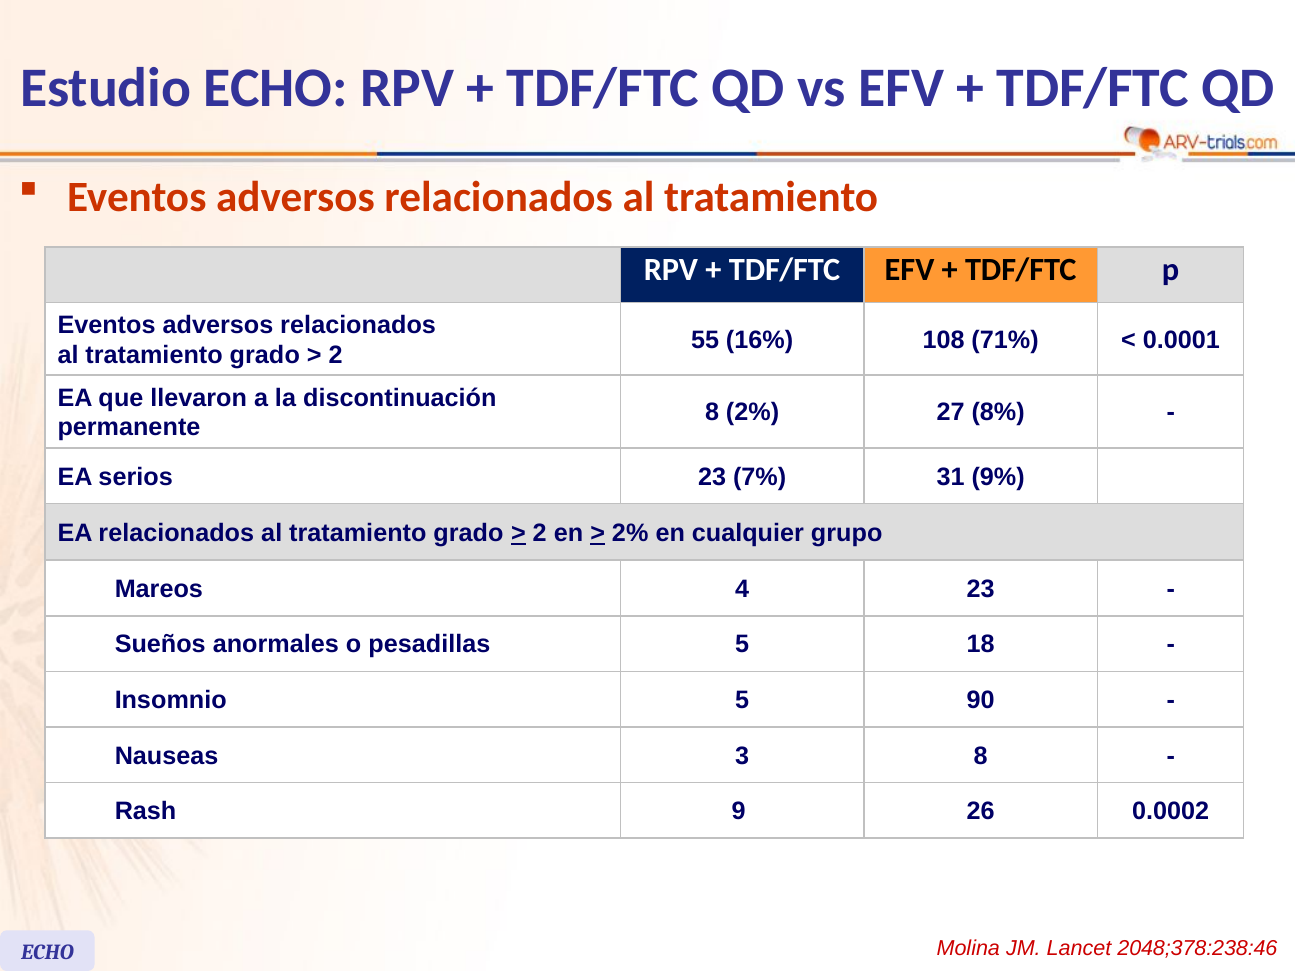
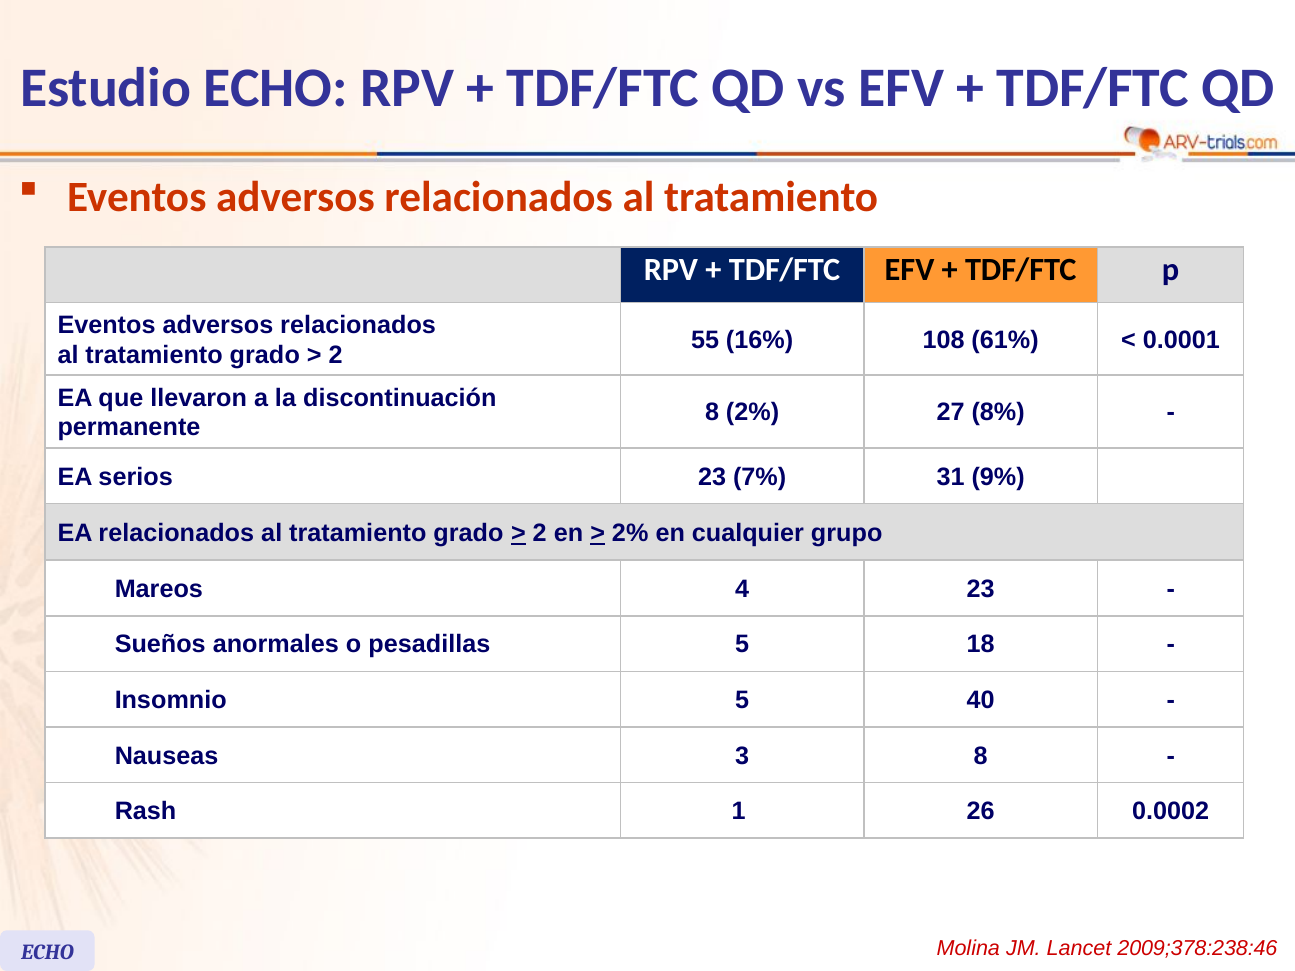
71%: 71% -> 61% (1005, 340)
90: 90 -> 40 (981, 700)
9: 9 -> 1 (739, 812)
2048;378:238:46: 2048;378:238:46 -> 2009;378:238:46 (1197, 949)
